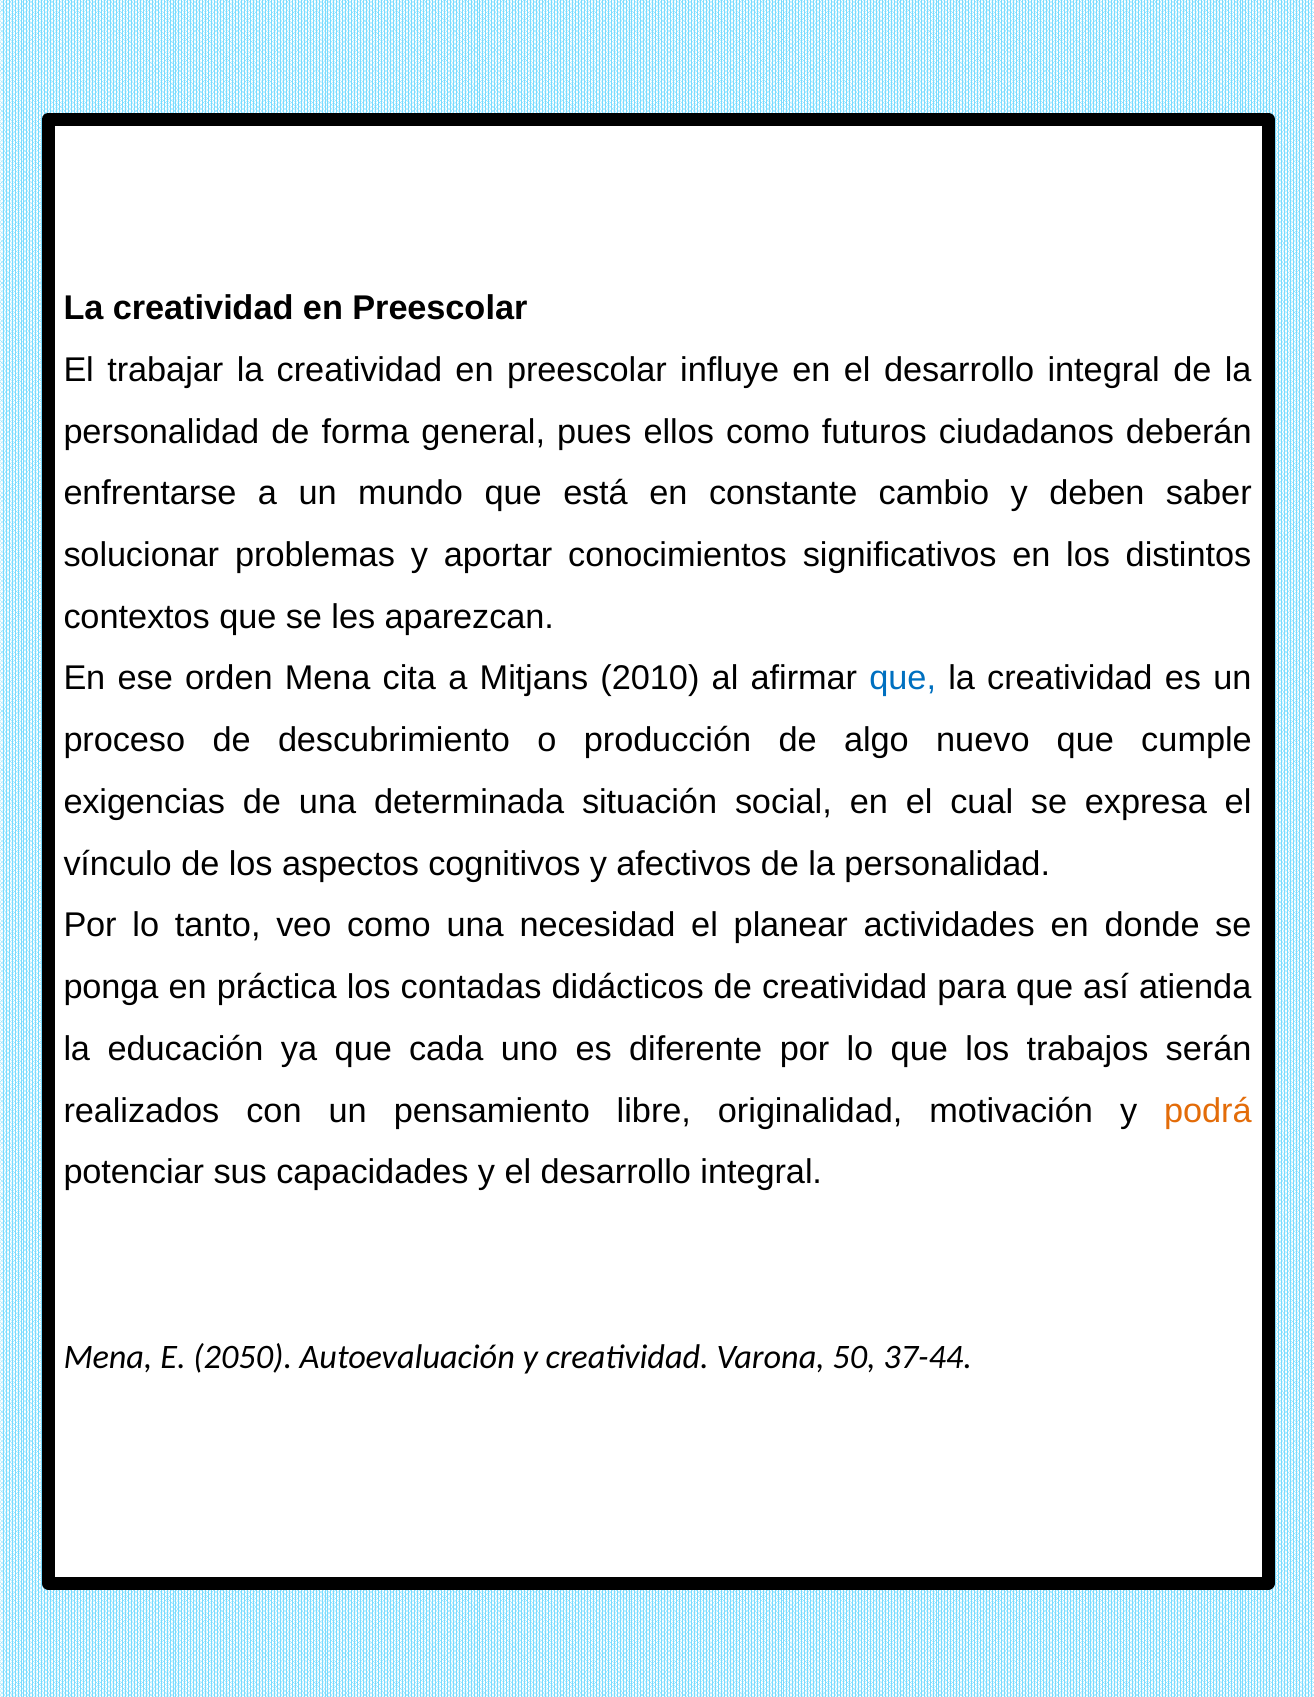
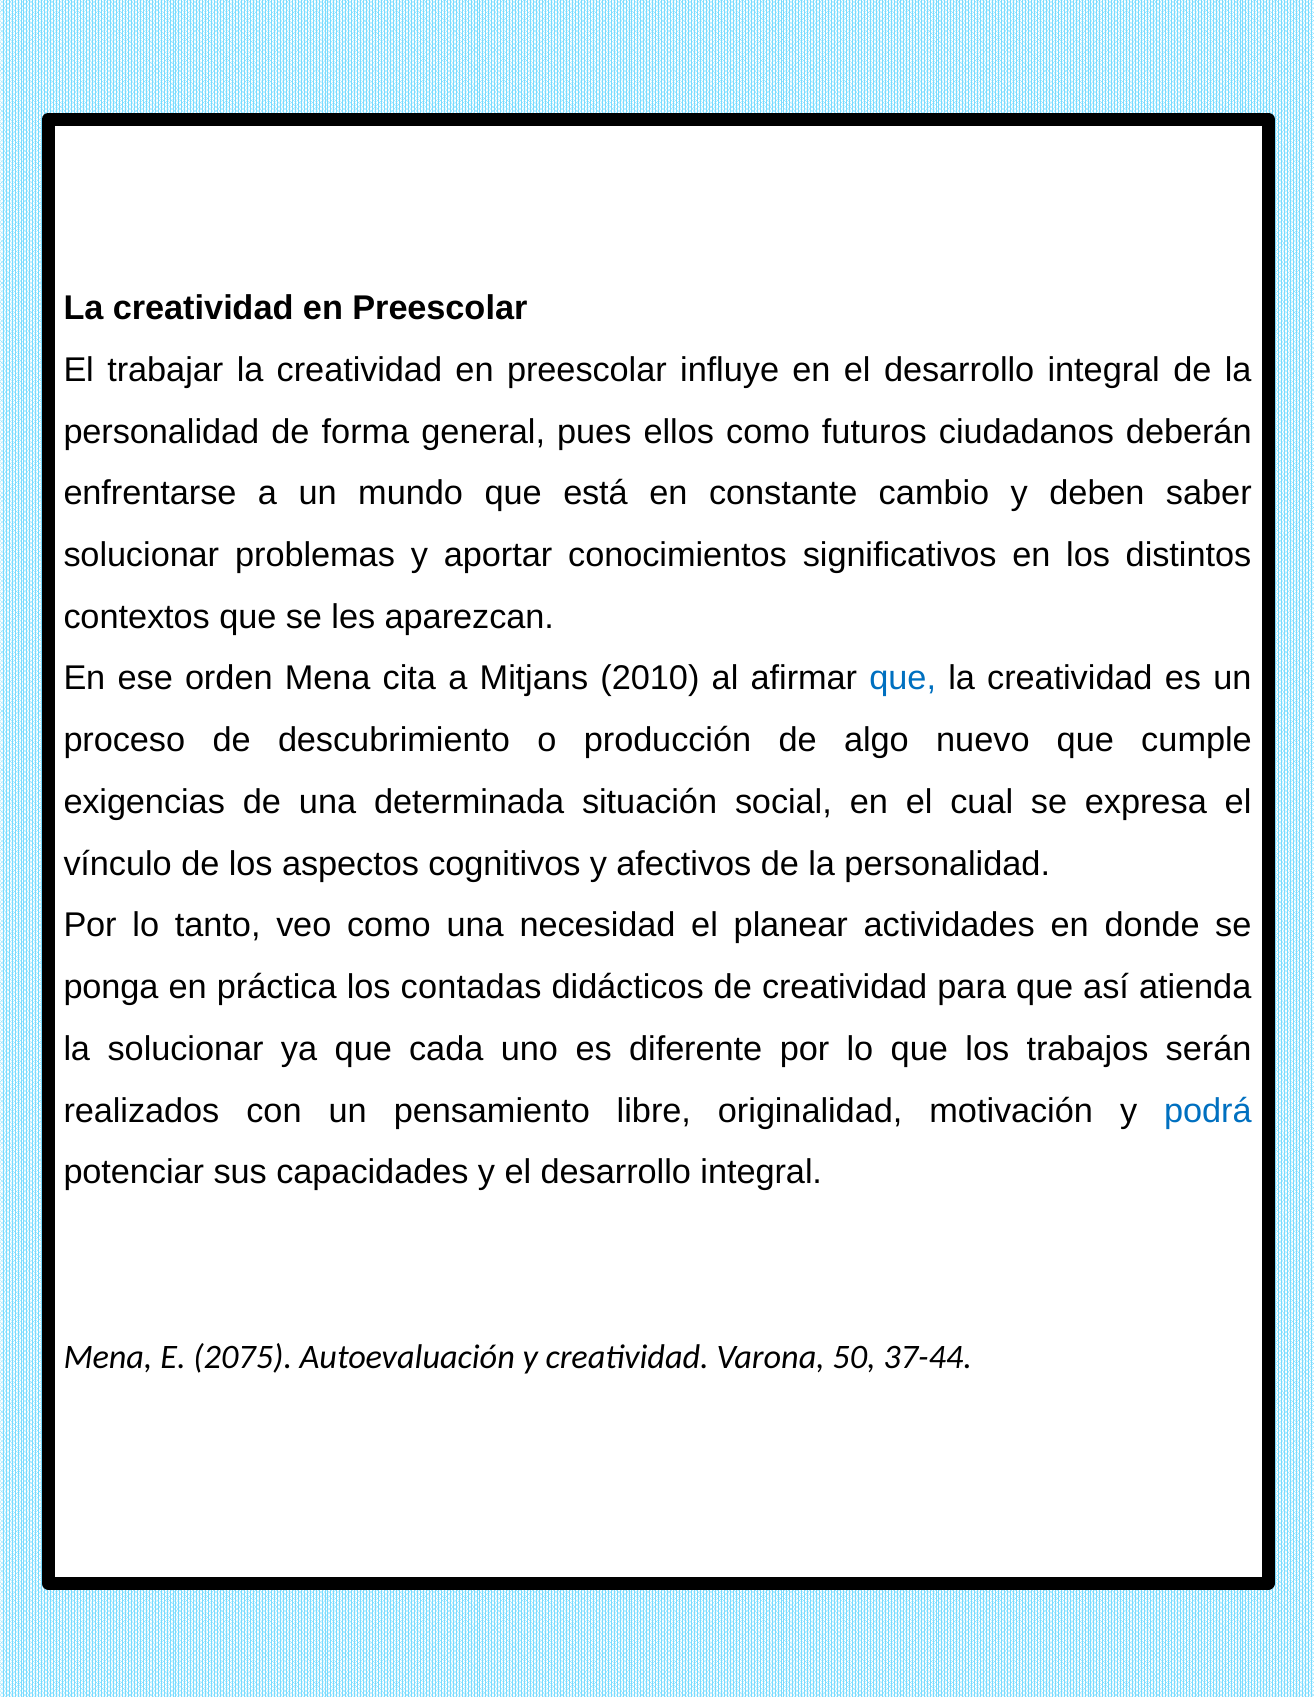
la educación: educación -> solucionar (186, 1049)
podrá colour: orange -> blue (1208, 1111)
2050: 2050 -> 2075 (243, 1358)
